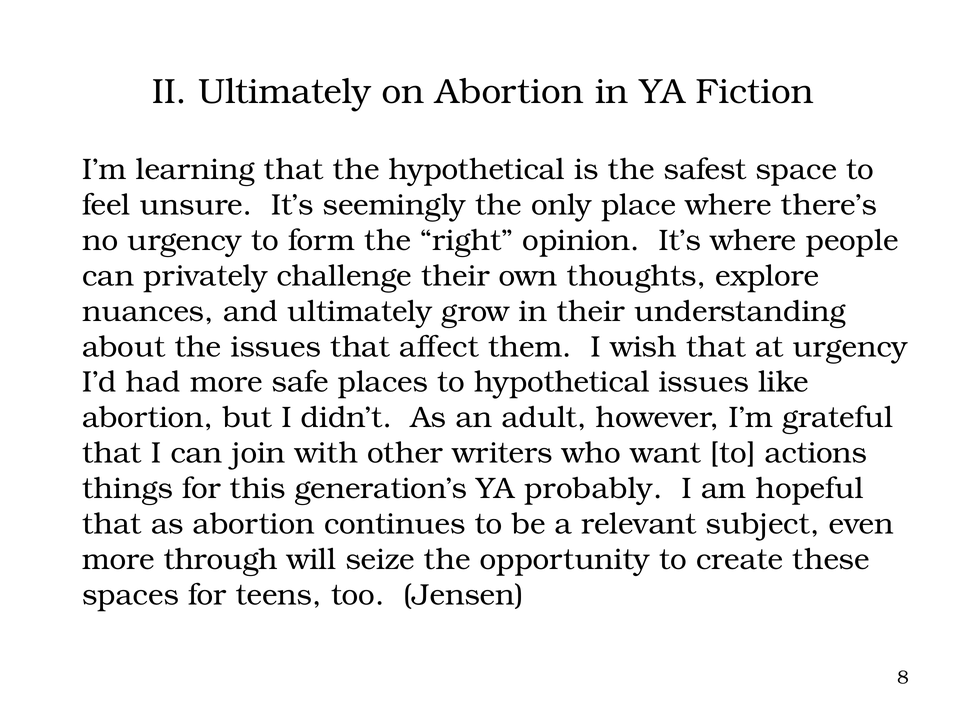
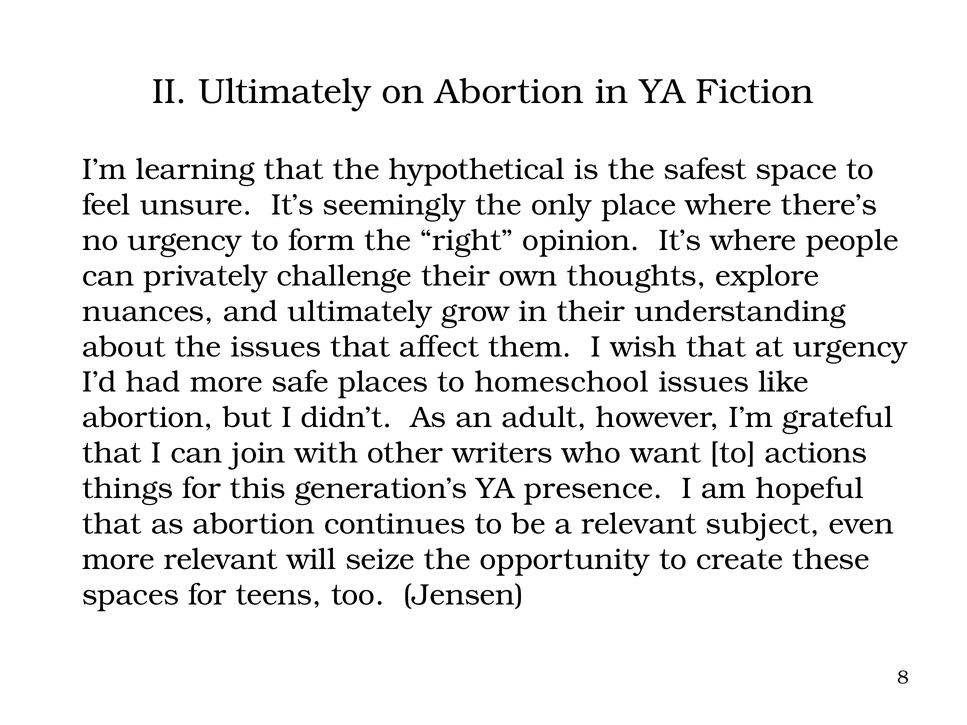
to hypothetical: hypothetical -> homeschool (562, 382)
probably: probably -> presence (593, 489)
more through: through -> relevant (221, 560)
